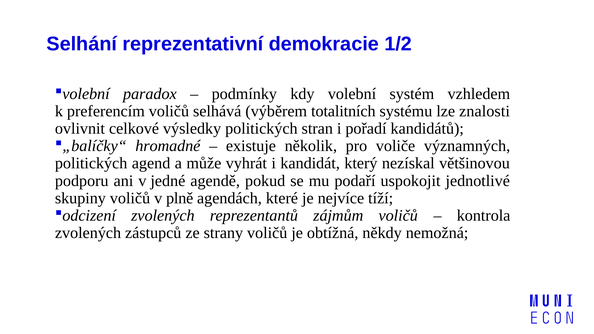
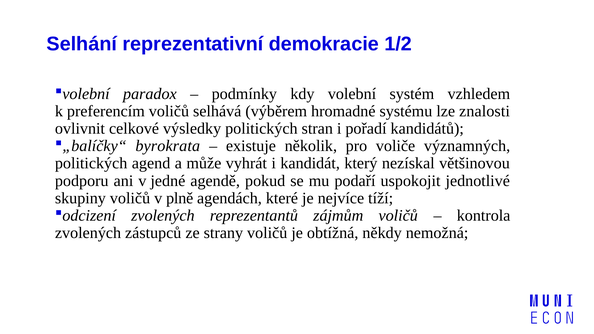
totalitních: totalitních -> hromadné (343, 111)
hromadné: hromadné -> byrokrata (168, 146)
